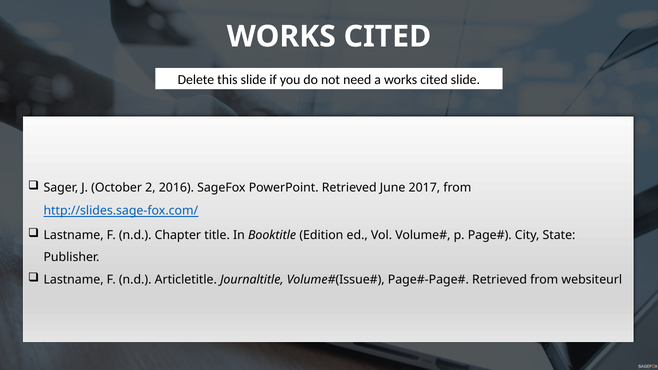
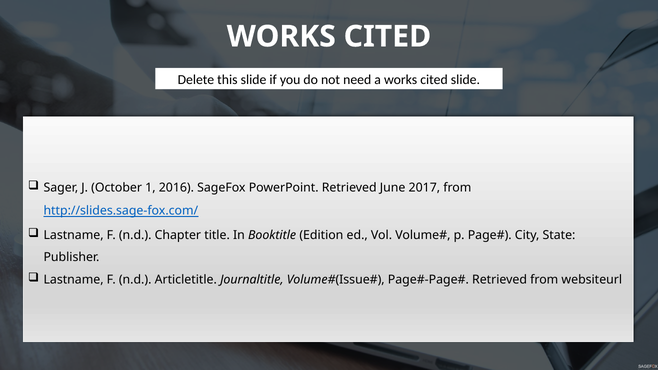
2: 2 -> 1 (150, 188)
